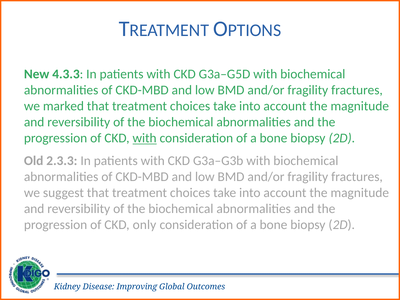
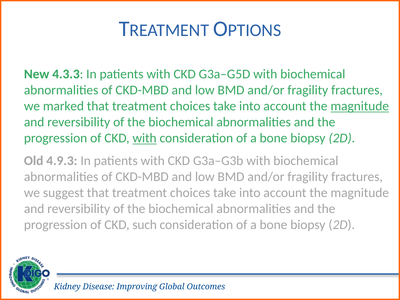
magnitude underline: none -> present (360, 106)
2.3.3: 2.3.3 -> 4.9.3 (62, 161)
only: only -> such (145, 225)
